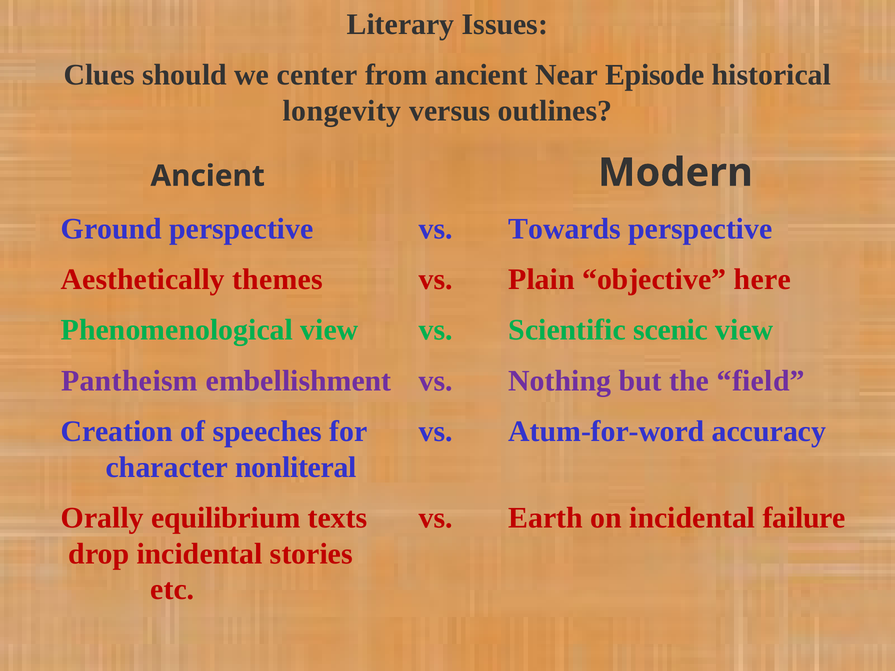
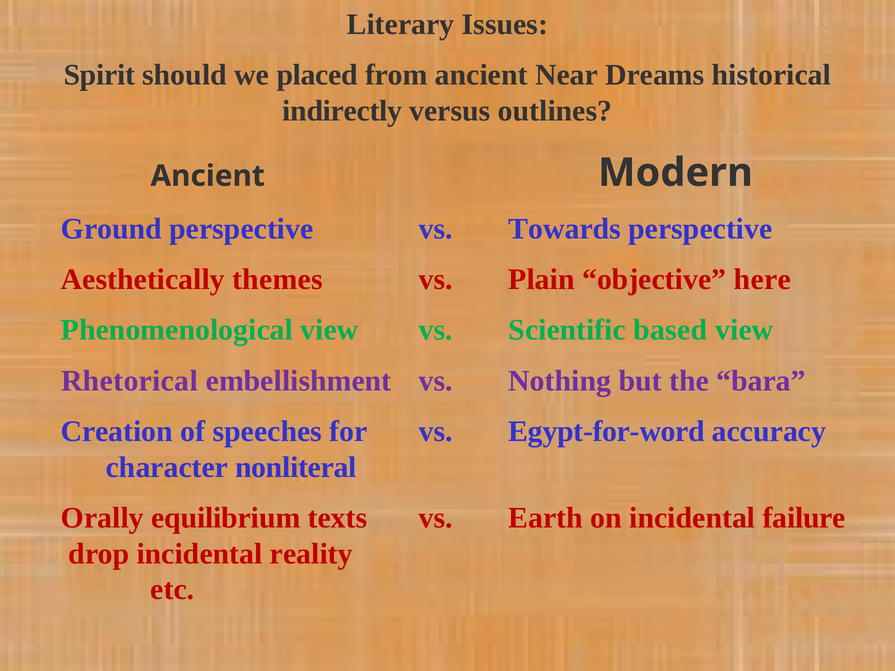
Clues: Clues -> Spirit (99, 75)
center: center -> placed (317, 75)
Episode: Episode -> Dreams (655, 75)
longevity: longevity -> indirectly (342, 111)
scenic: scenic -> based (670, 330)
Pantheism: Pantheism -> Rhetorical (130, 381)
field: field -> bara (761, 381)
Atum-for-word: Atum-for-word -> Egypt-for-word (607, 432)
stories: stories -> reality (311, 554)
